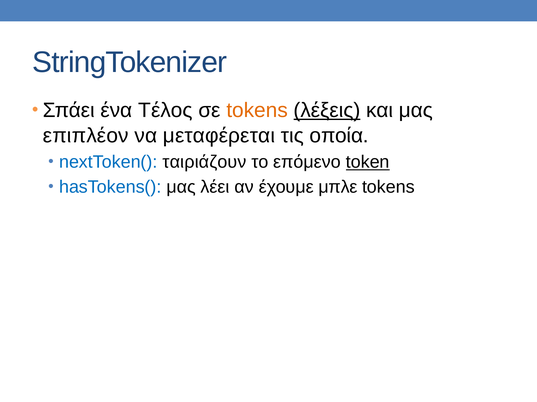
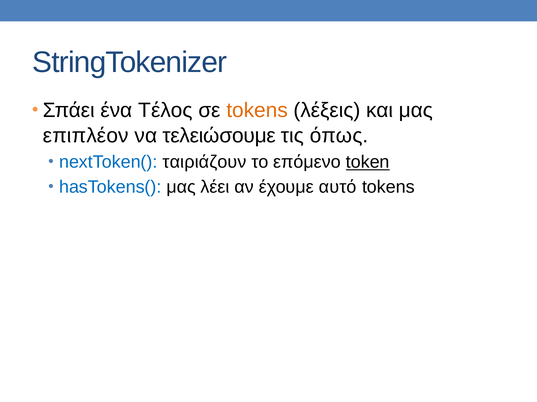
λέξεις underline: present -> none (327, 111)
μεταφέρεται: μεταφέρεται -> τελειώσουμε (219, 136)
οποία: οποία -> όπως (339, 136)
μπλε: μπλε -> αυτό (338, 187)
